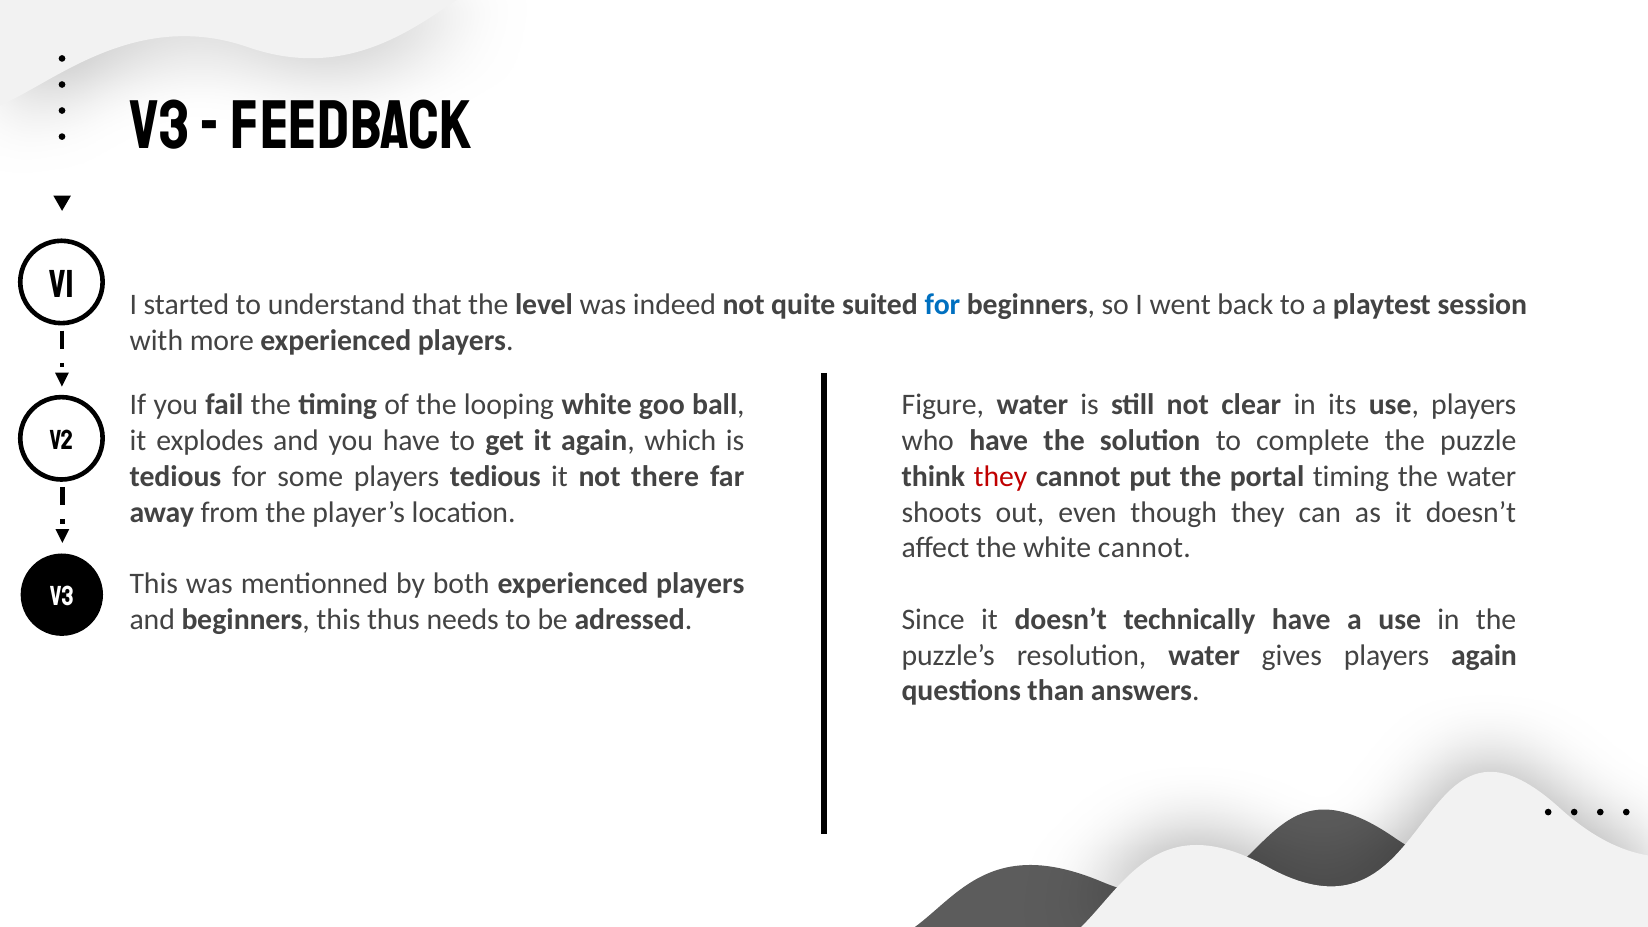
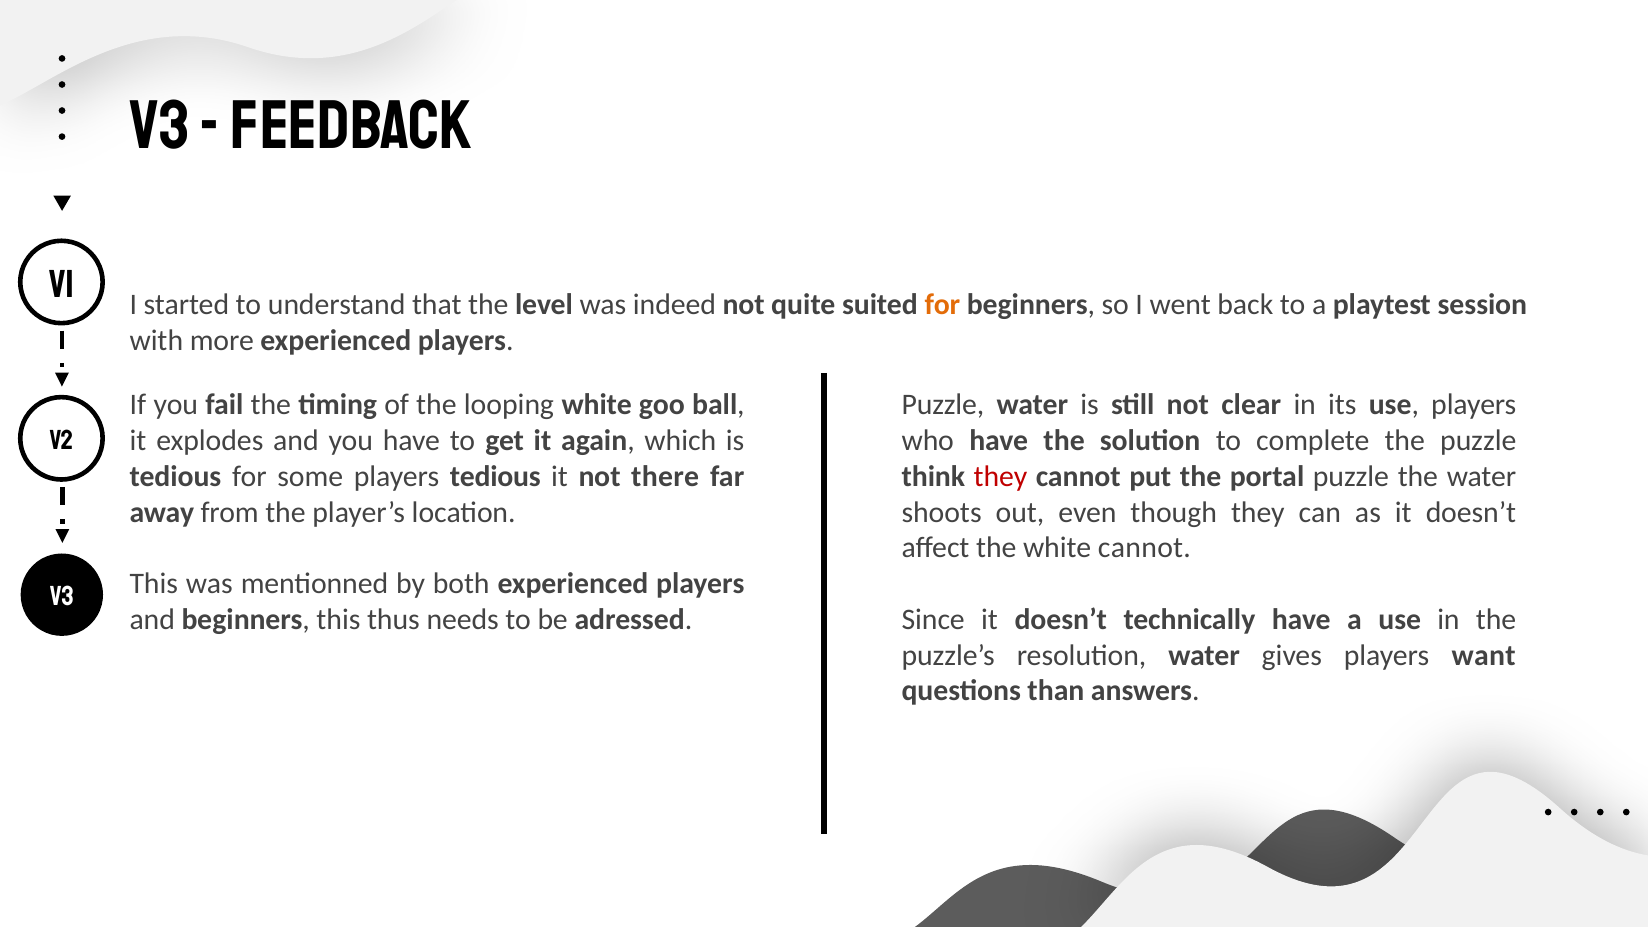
for colour: blue -> orange (942, 305)
Figure: Figure -> Puzzle (943, 405)
portal timing: timing -> puzzle (1351, 477)
players again: again -> want (1484, 655)
